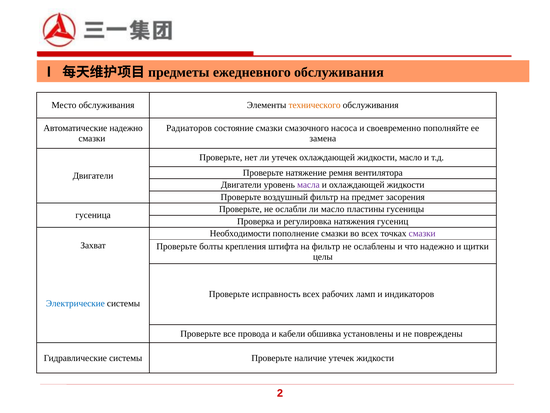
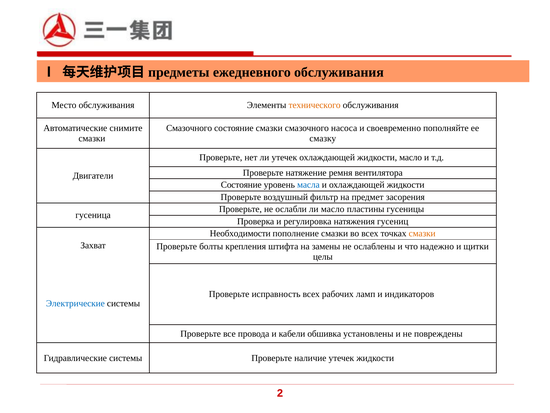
Автоматические надежно: надежно -> снимите (126, 128)
Радиаторов: Радиаторов -> Смазочного (189, 128)
замена: замена -> смазку (323, 138)
Двигатели: Двигатели -> Состояние (241, 185)
масла colour: purple -> blue (308, 185)
смазки colour: purple -> orange (422, 233)
на фильтр: фильтр -> замены (326, 246)
